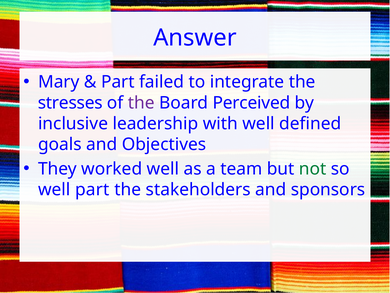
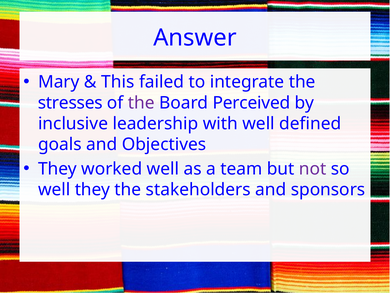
Part: Part -> This (118, 82)
not colour: green -> purple (313, 169)
well part: part -> they (92, 189)
